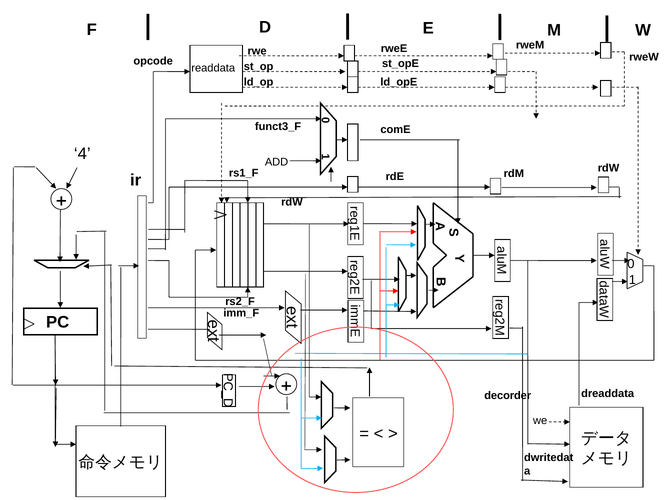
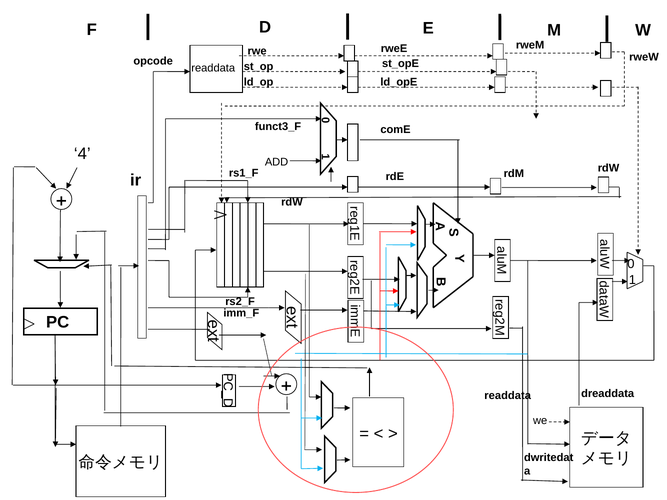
decorder: decorder -> readdata (508, 396)
